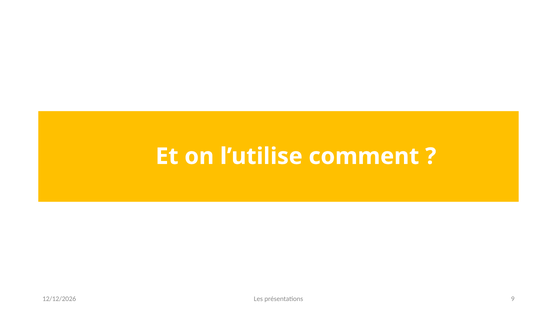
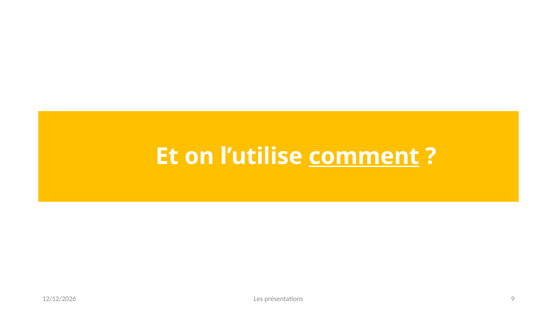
comment underline: none -> present (364, 156)
